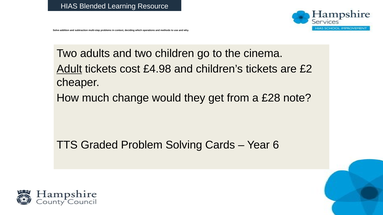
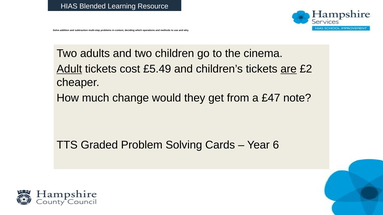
£4.98: £4.98 -> £5.49 (157, 69)
are underline: none -> present (289, 69)
£28: £28 -> £47 (271, 98)
